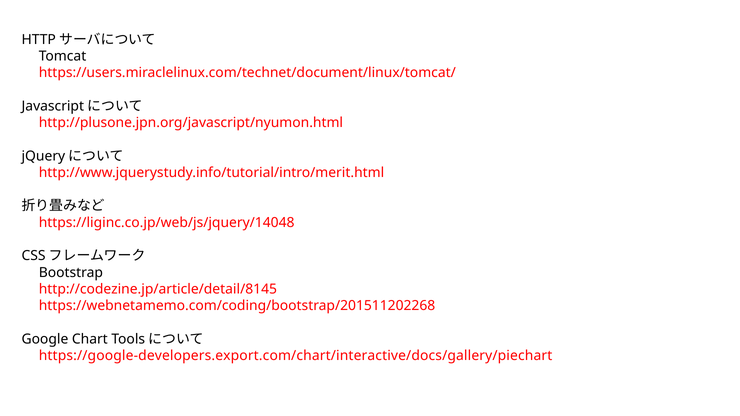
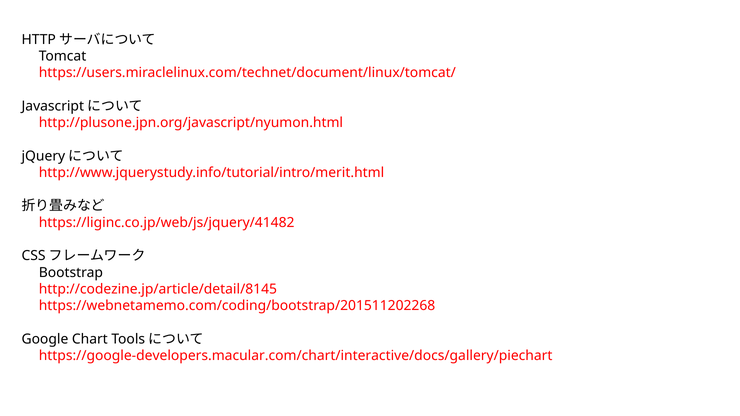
https://liginc.co.jp/web/js/jquery/14048: https://liginc.co.jp/web/js/jquery/14048 -> https://liginc.co.jp/web/js/jquery/41482 (167, 223)
https://google-developers.export.com/chart/interactive/docs/gallery/piechart: https://google-developers.export.com/chart/interactive/docs/gallery/piechart -> https://google-developers.macular.com/chart/interactive/docs/gallery/piechart (296, 356)
